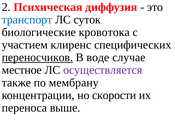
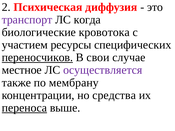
транспорт colour: blue -> purple (27, 20)
суток: суток -> когда (87, 20)
клиренс: клиренс -> ресурсы (71, 45)
воде: воде -> свои (98, 58)
скорости: скорости -> средства (114, 95)
переноса underline: none -> present (24, 108)
